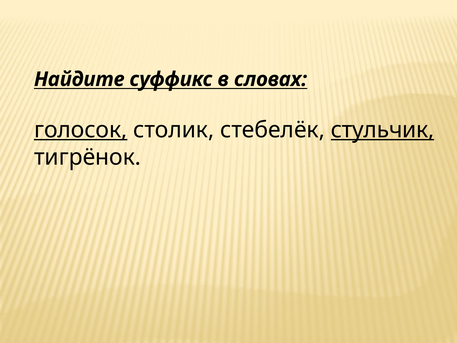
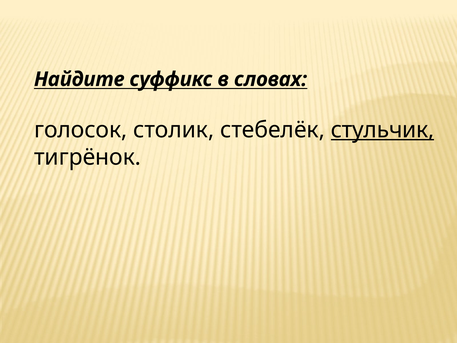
голосок underline: present -> none (81, 130)
